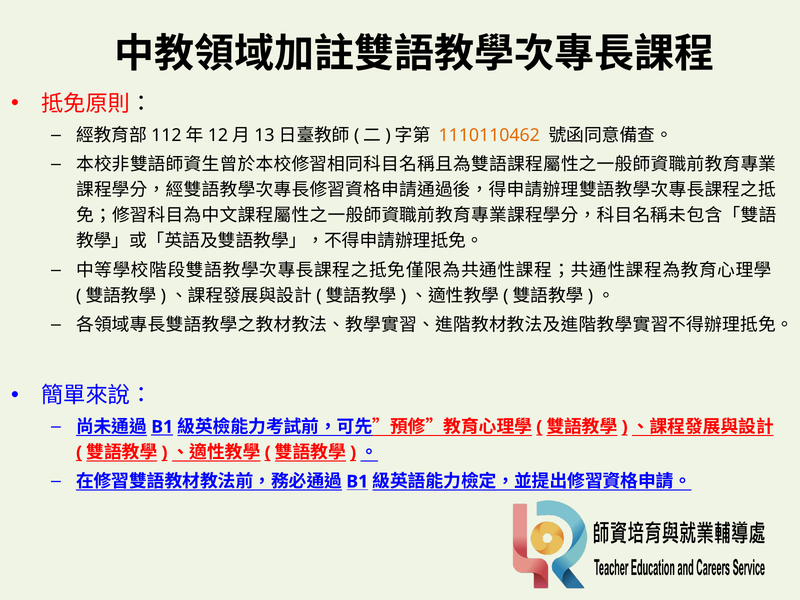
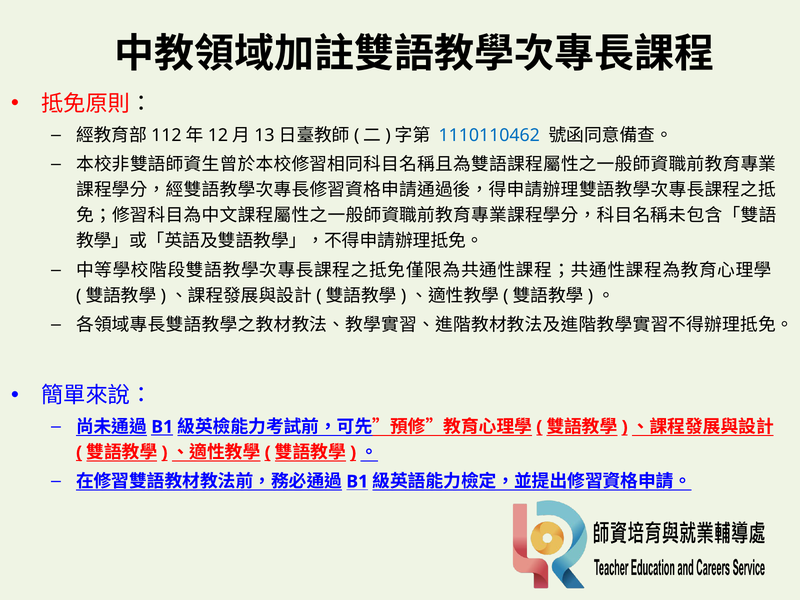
1110110462 colour: orange -> blue (489, 135)
